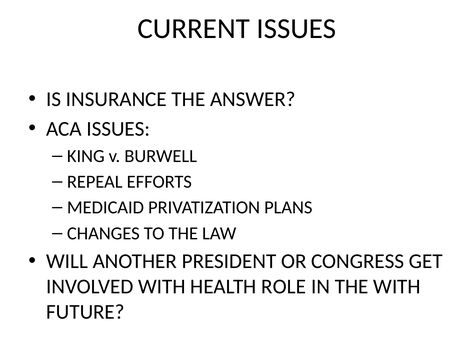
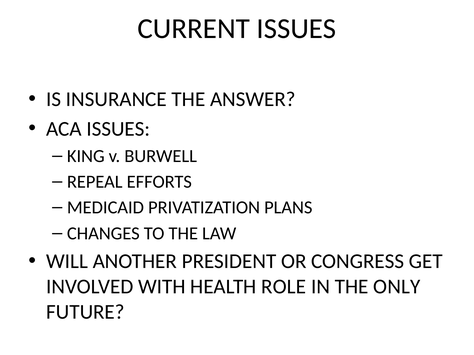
THE WITH: WITH -> ONLY (397, 287)
